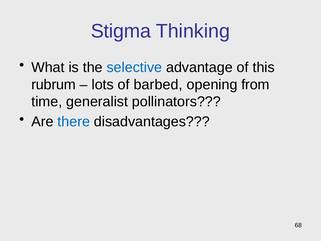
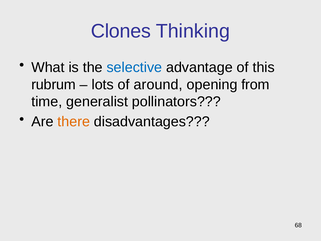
Stigma: Stigma -> Clones (121, 31)
barbed: barbed -> around (158, 84)
there colour: blue -> orange (74, 122)
